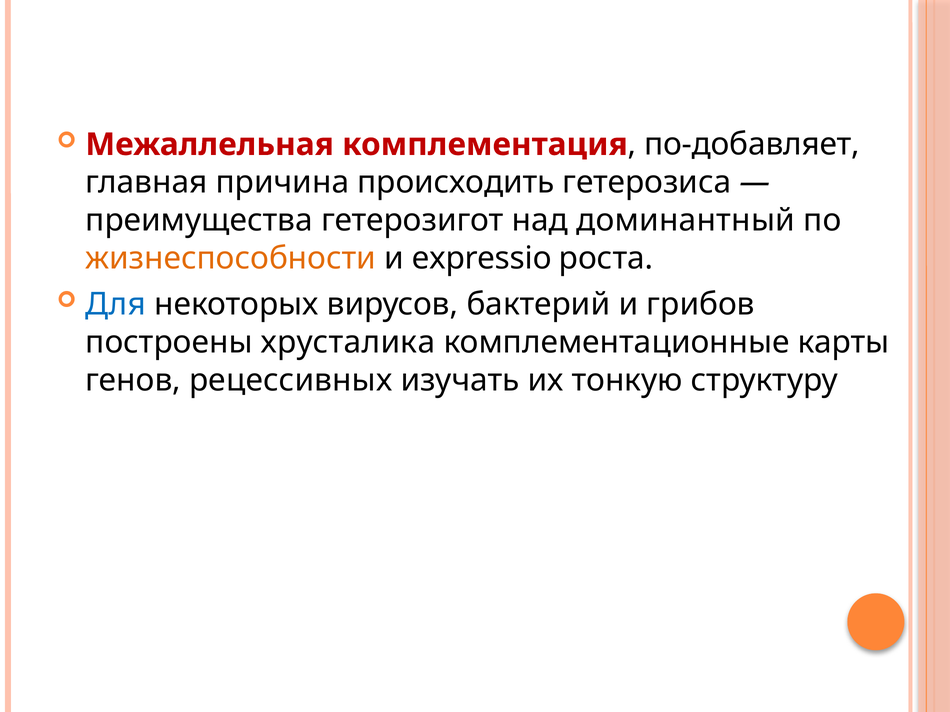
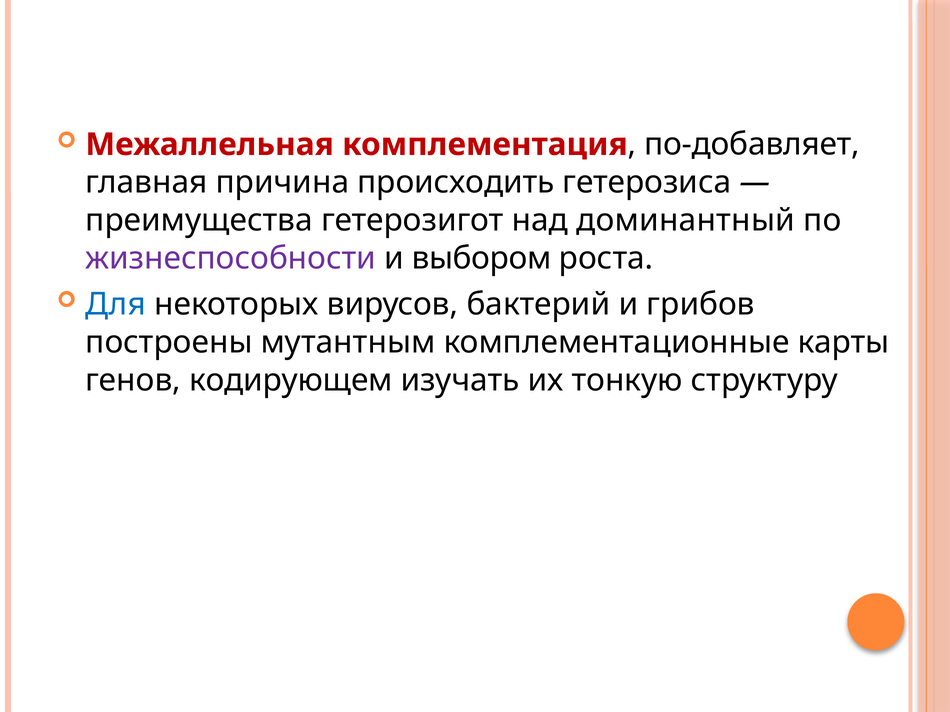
жизнеспособности colour: orange -> purple (231, 259)
expressio: expressio -> выбором (482, 259)
хрусталика: хрусталика -> мутантным (348, 343)
рецессивных: рецессивных -> кодирующем (291, 381)
